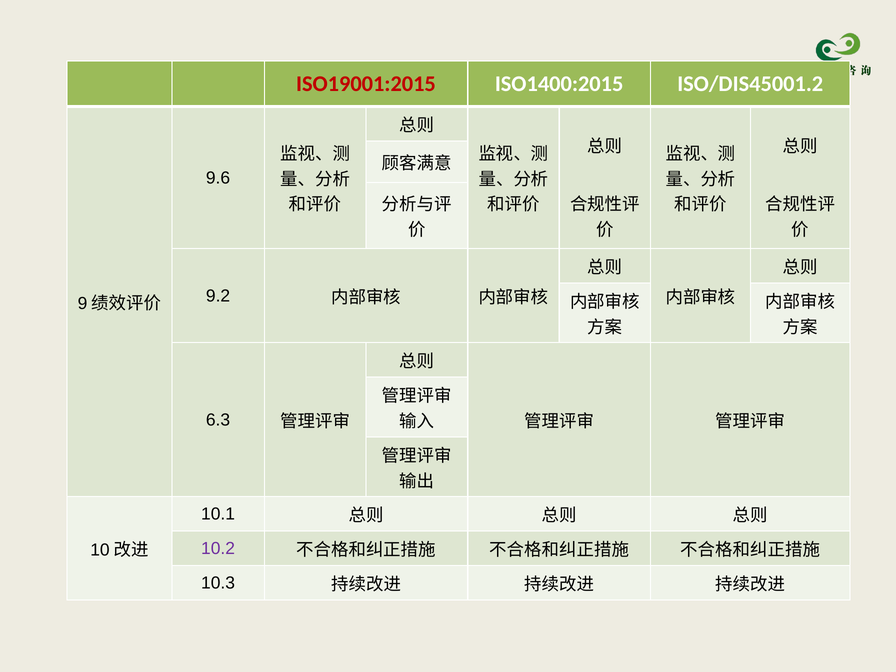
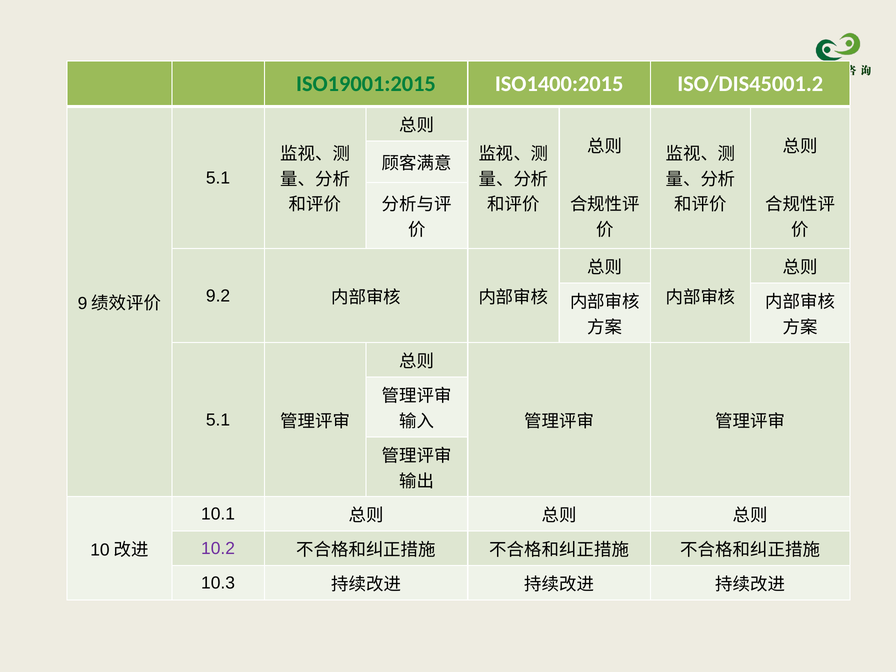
ISO19001:2015 colour: red -> green (366, 84)
9.6: 9.6 -> 5.1 (218, 178)
6.3: 6.3 -> 5.1 (218, 420)
